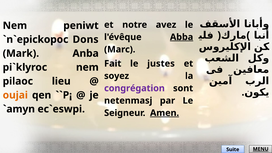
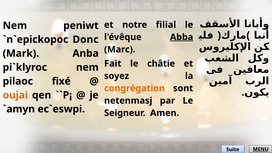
avez: avez -> filial (166, 25)
Dons: Dons -> Donc (86, 39)
justes: justes -> châtie (161, 64)
lieu: lieu -> fixé (61, 81)
congrégation colour: purple -> orange (134, 88)
Amen underline: present -> none (165, 113)
